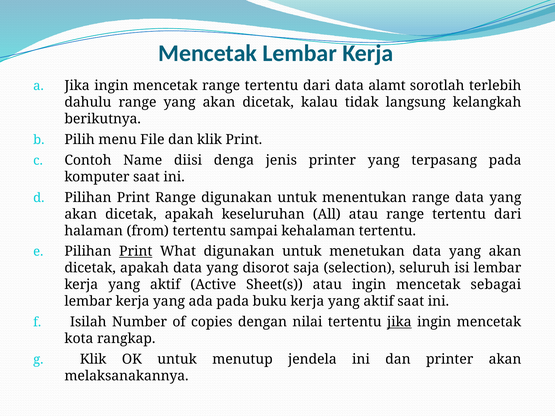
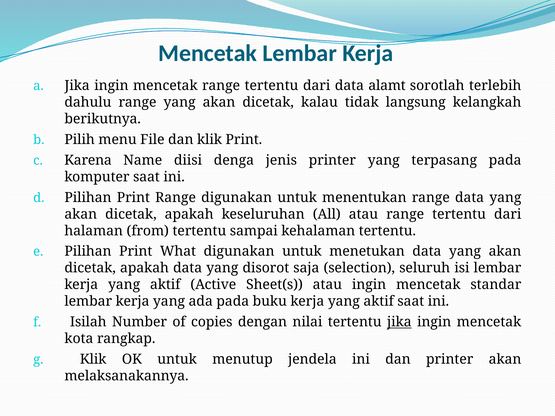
Contoh: Contoh -> Karena (88, 160)
Print underline: present -> none (136, 252)
sebagai: sebagai -> standar (496, 285)
